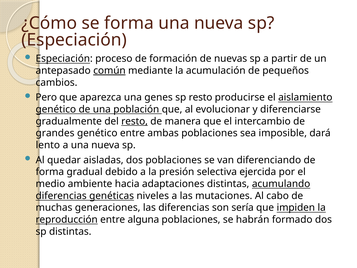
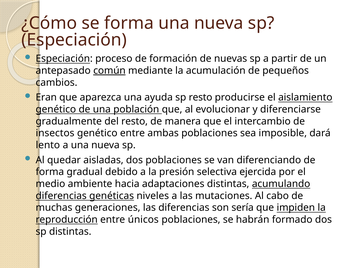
Pero: Pero -> Eran (46, 97)
genes: genes -> ayuda (159, 97)
resto underline: present -> none (135, 121)
grandes: grandes -> insectos (55, 133)
alguna: alguna -> únicos (143, 219)
